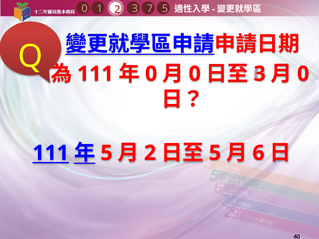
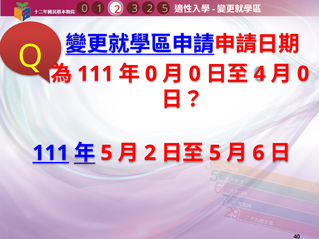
1 7: 7 -> 2 (150, 9)
3: 3 -> 4 (260, 74)
